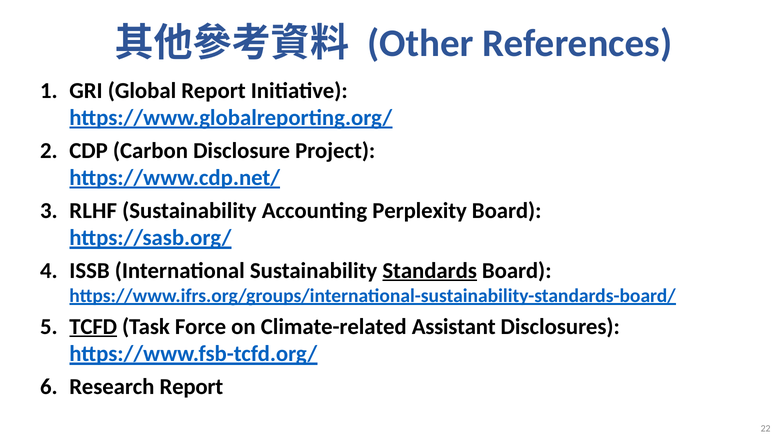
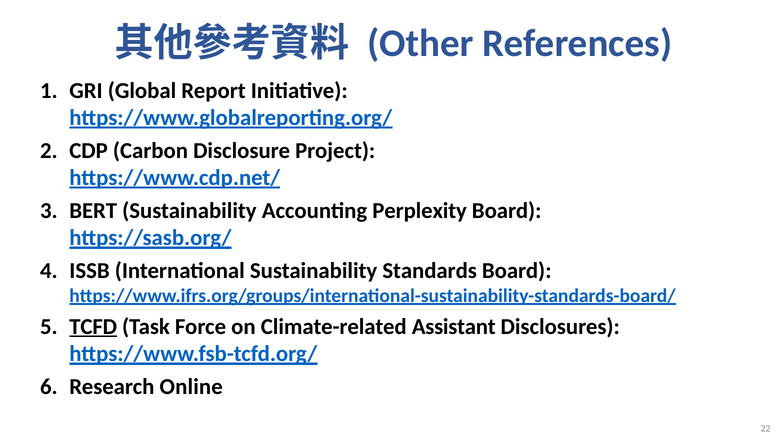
RLHF: RLHF -> BERT (93, 211)
Standards underline: present -> none (430, 271)
Research Report: Report -> Online (191, 387)
